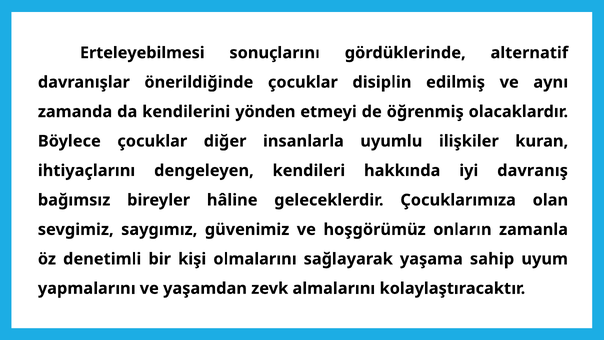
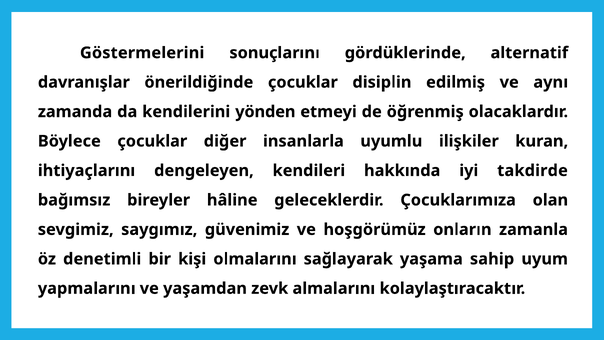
Erteleyebilmesi: Erteleyebilmesi -> Göstermelerini (142, 53)
davranış: davranış -> takdirde (533, 171)
